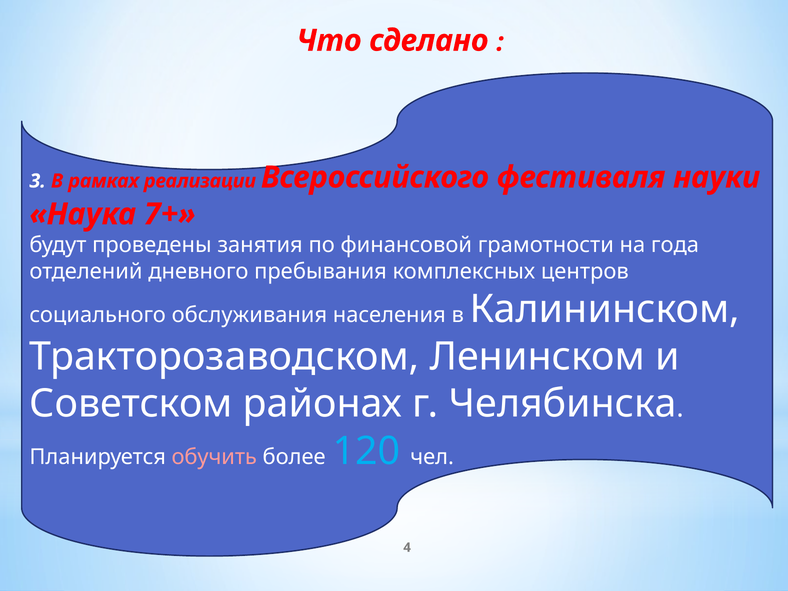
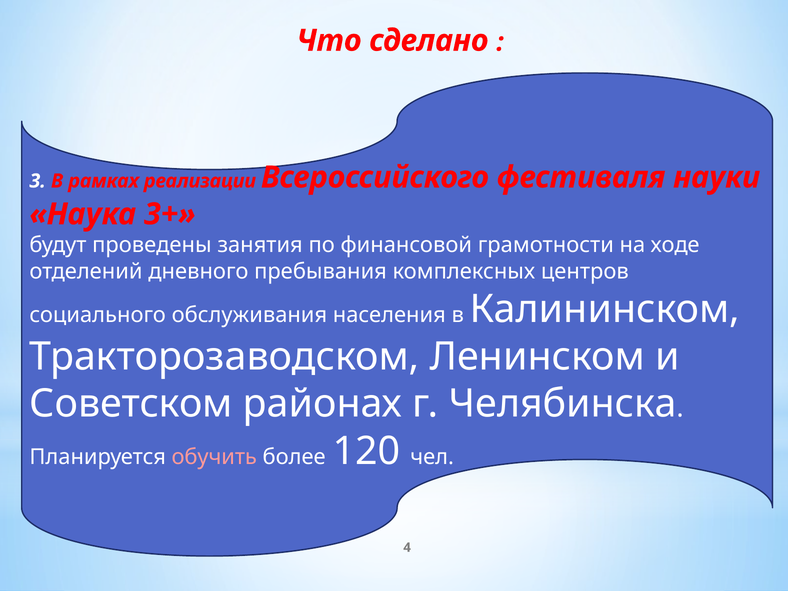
7+: 7+ -> 3+ (170, 214)
года: года -> ходе (675, 245)
120 colour: light blue -> white (366, 451)
